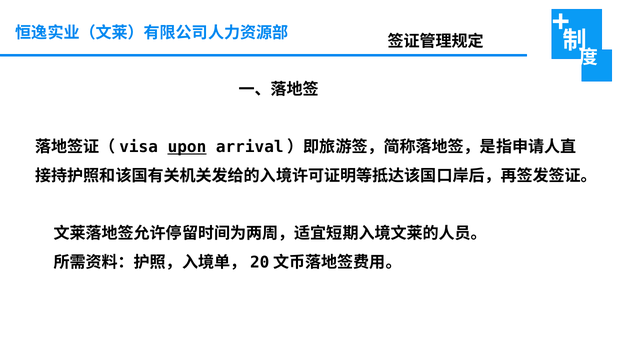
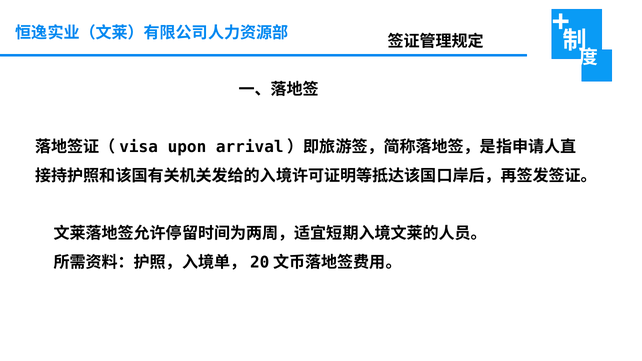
upon underline: present -> none (187, 147)
